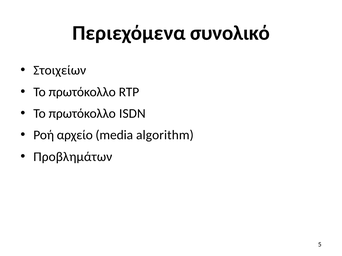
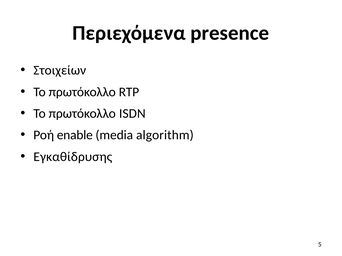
συνολικό: συνολικό -> presence (230, 33)
αρχείο: αρχείο -> enable (75, 135)
Προβλημάτων: Προβλημάτων -> Εγκαθίδρυσης (73, 157)
